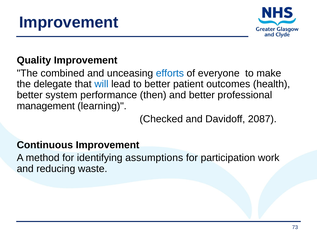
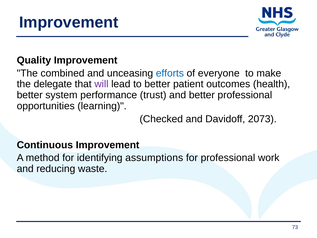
will colour: blue -> purple (101, 84)
then: then -> trust (153, 95)
management: management -> opportunities (46, 106)
2087: 2087 -> 2073 (262, 119)
for participation: participation -> professional (228, 158)
